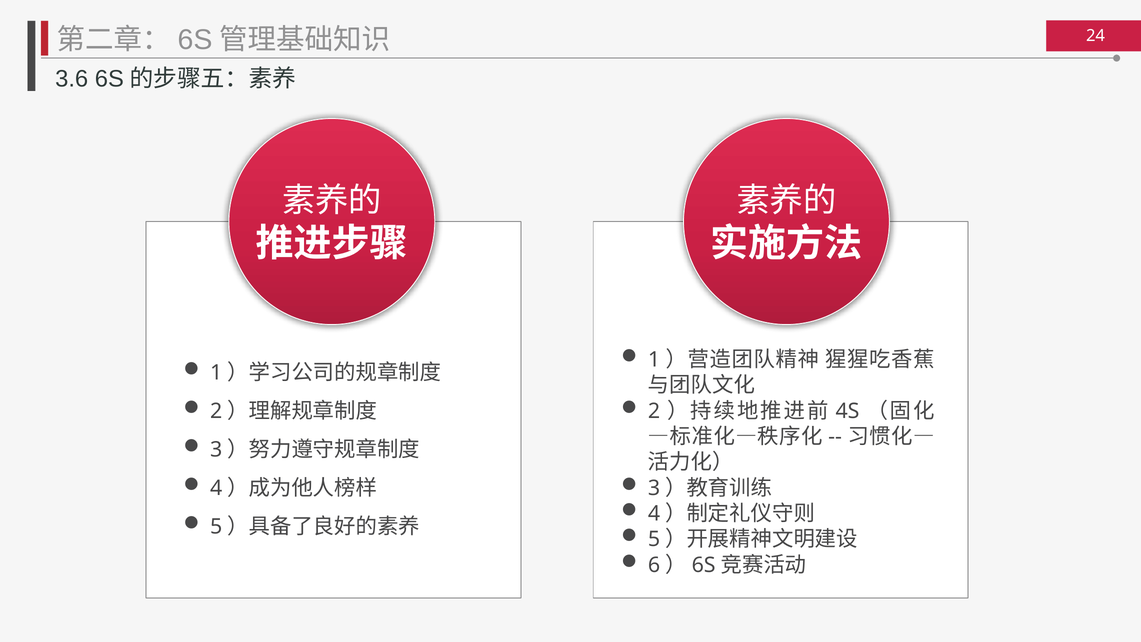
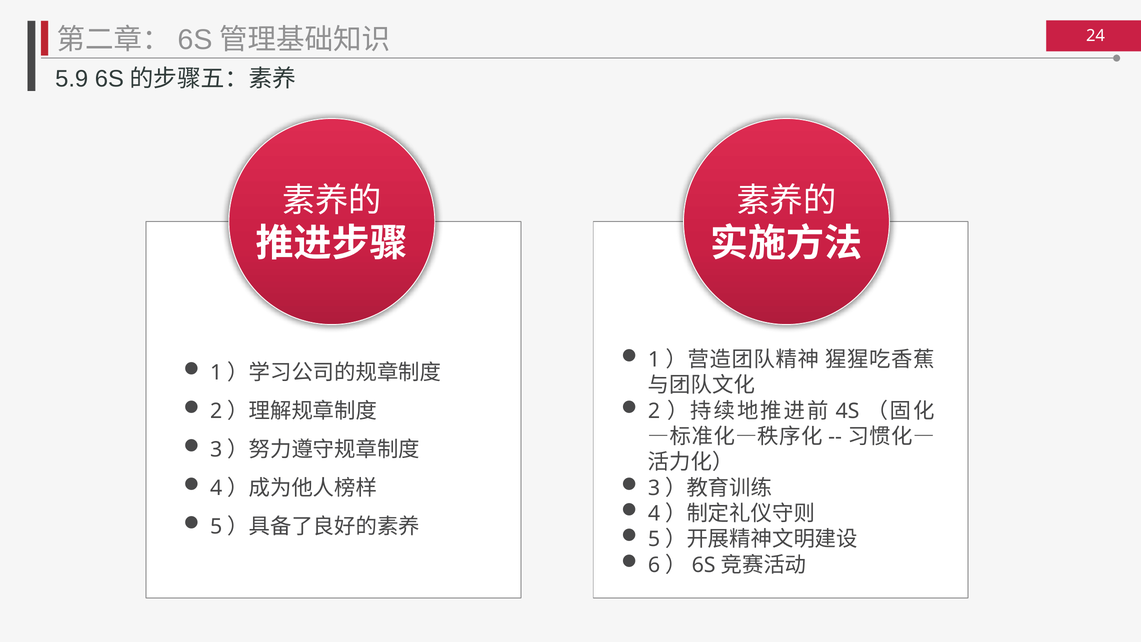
3.6: 3.6 -> 5.9 (72, 79)
